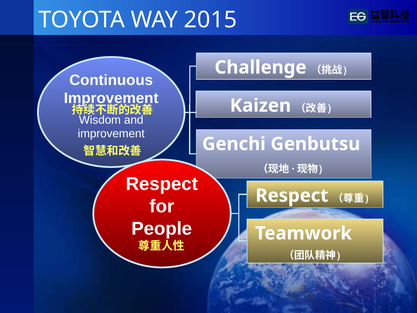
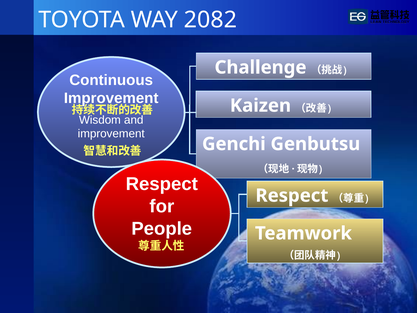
2015: 2015 -> 2082 (210, 20)
